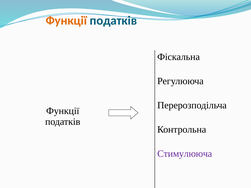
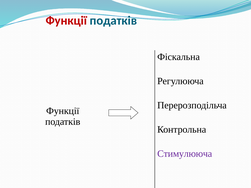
Функції colour: orange -> red (66, 21)
